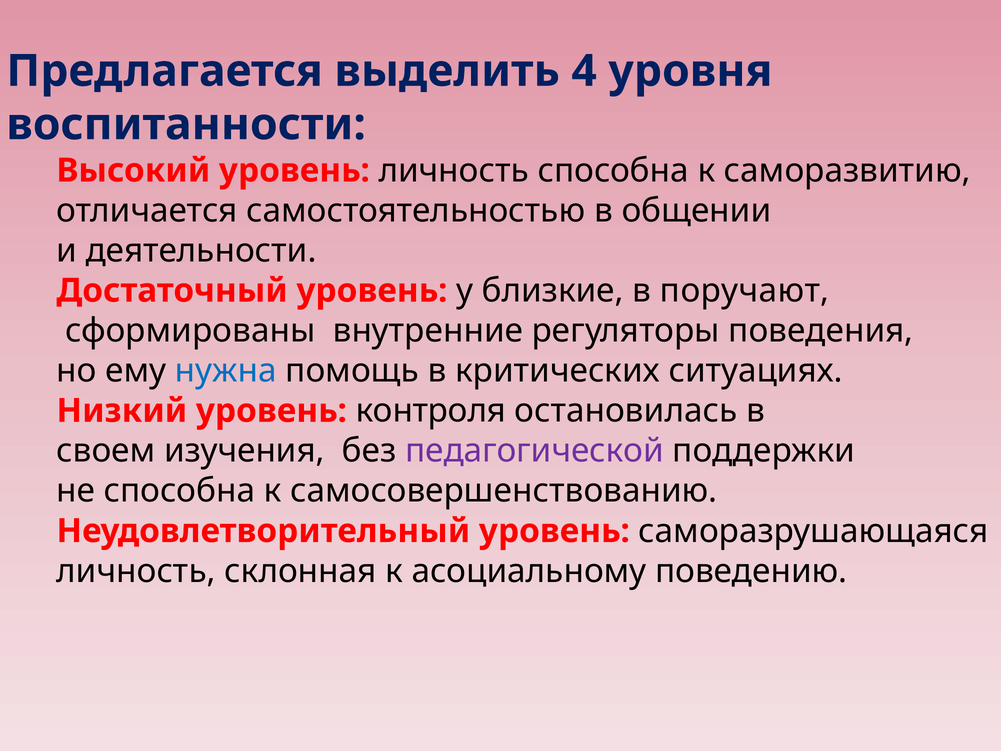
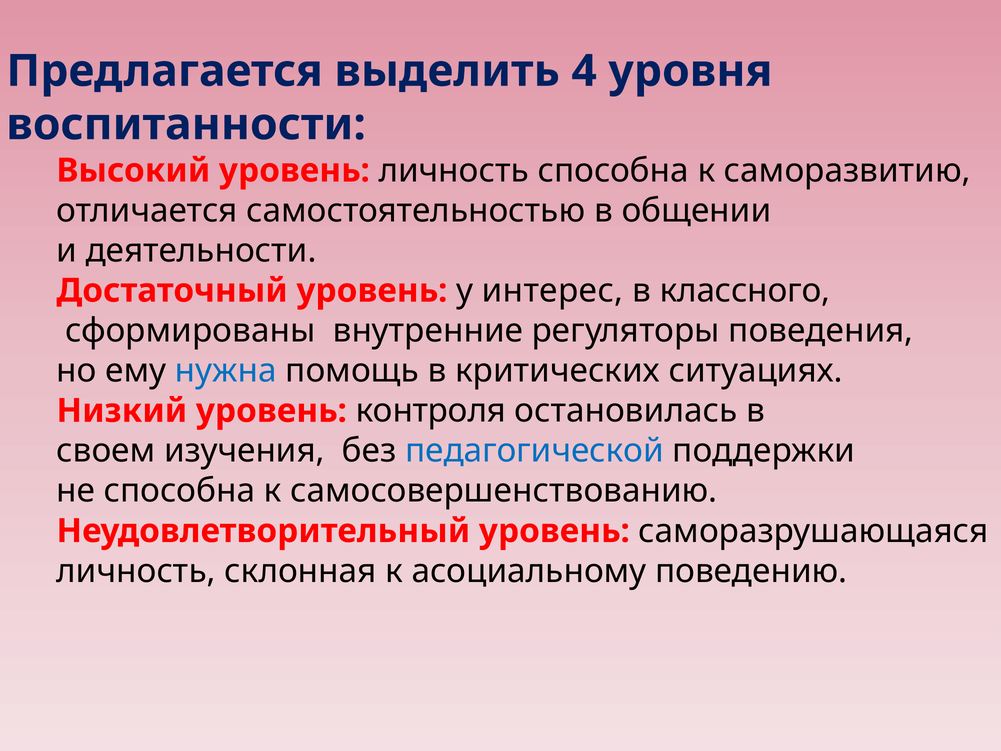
близкие: близкие -> интерес (553, 291)
поручают: поручают -> классного (745, 291)
педагогической colour: purple -> blue (534, 451)
